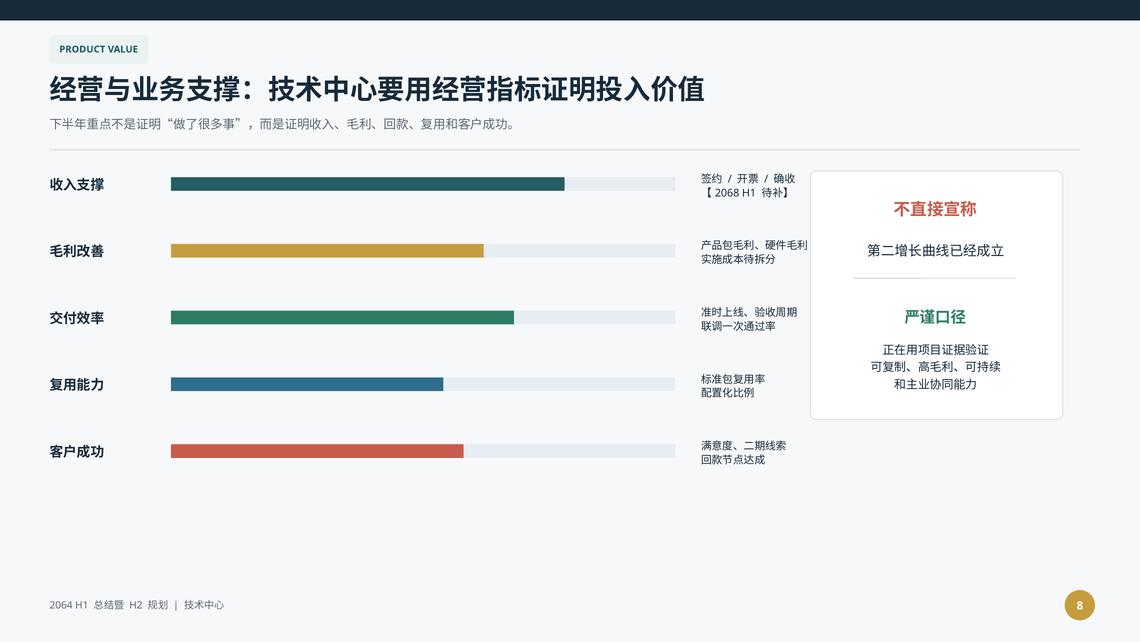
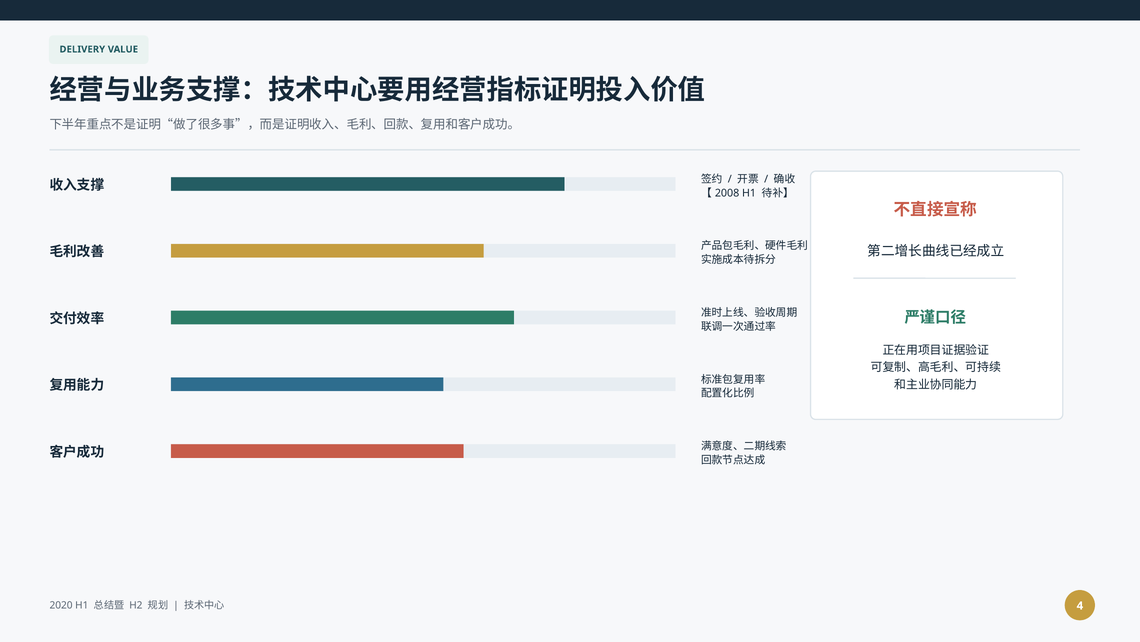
PRODUCT: PRODUCT -> DELIVERY (82, 49)
2068: 2068 -> 2008 (727, 193)
2064: 2064 -> 2020 (61, 605)
8: 8 -> 4 (1080, 605)
